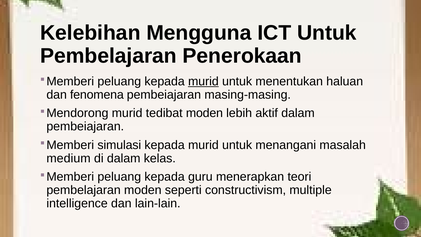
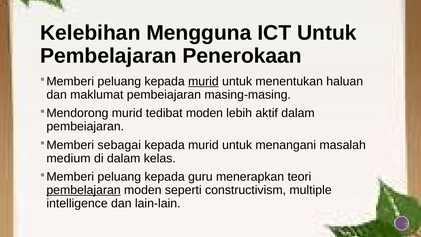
fenomena: fenomena -> maklumat (97, 95)
simulasi: simulasi -> sebagai (119, 145)
pembelajaran underline: none -> present (84, 190)
